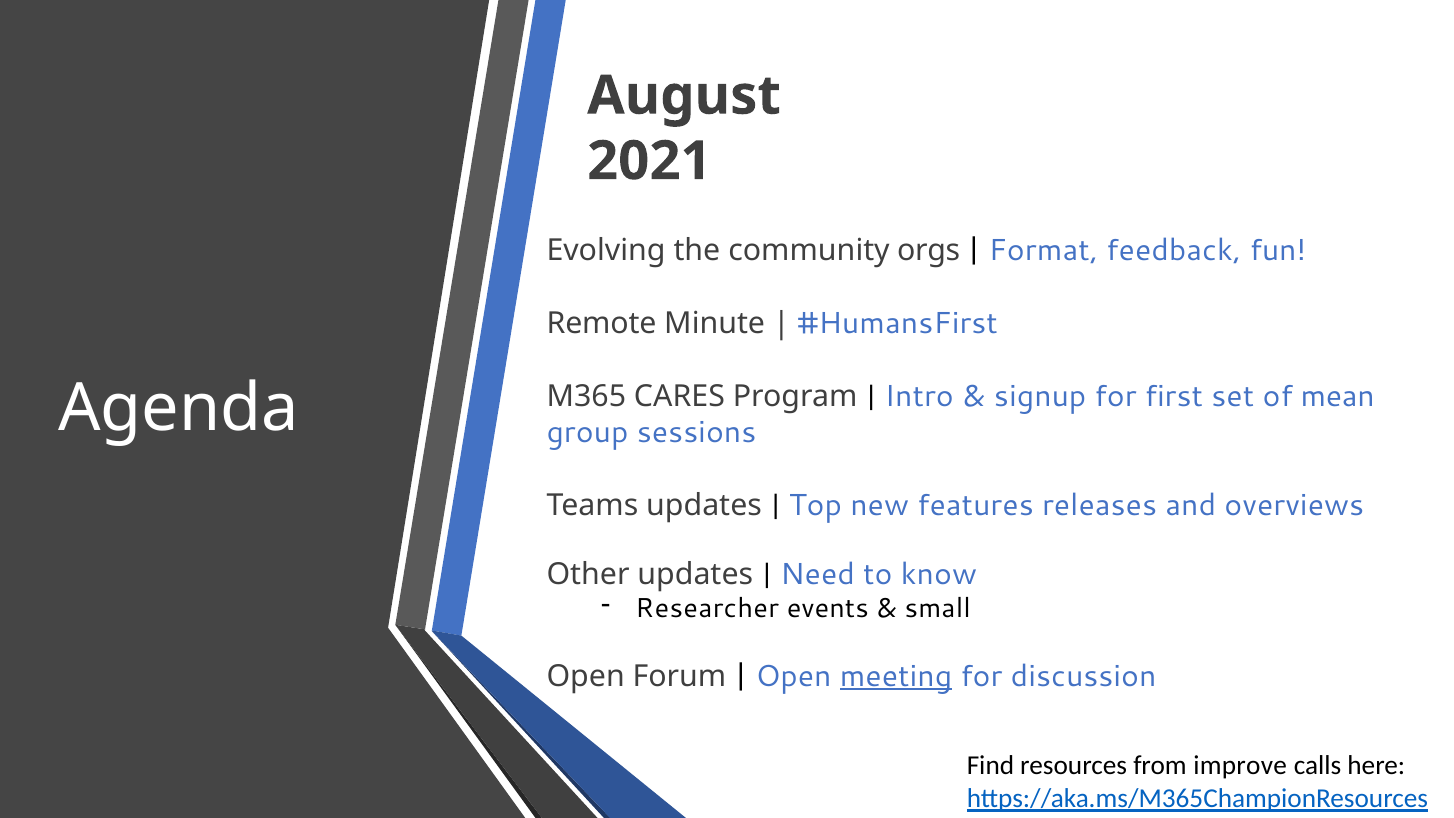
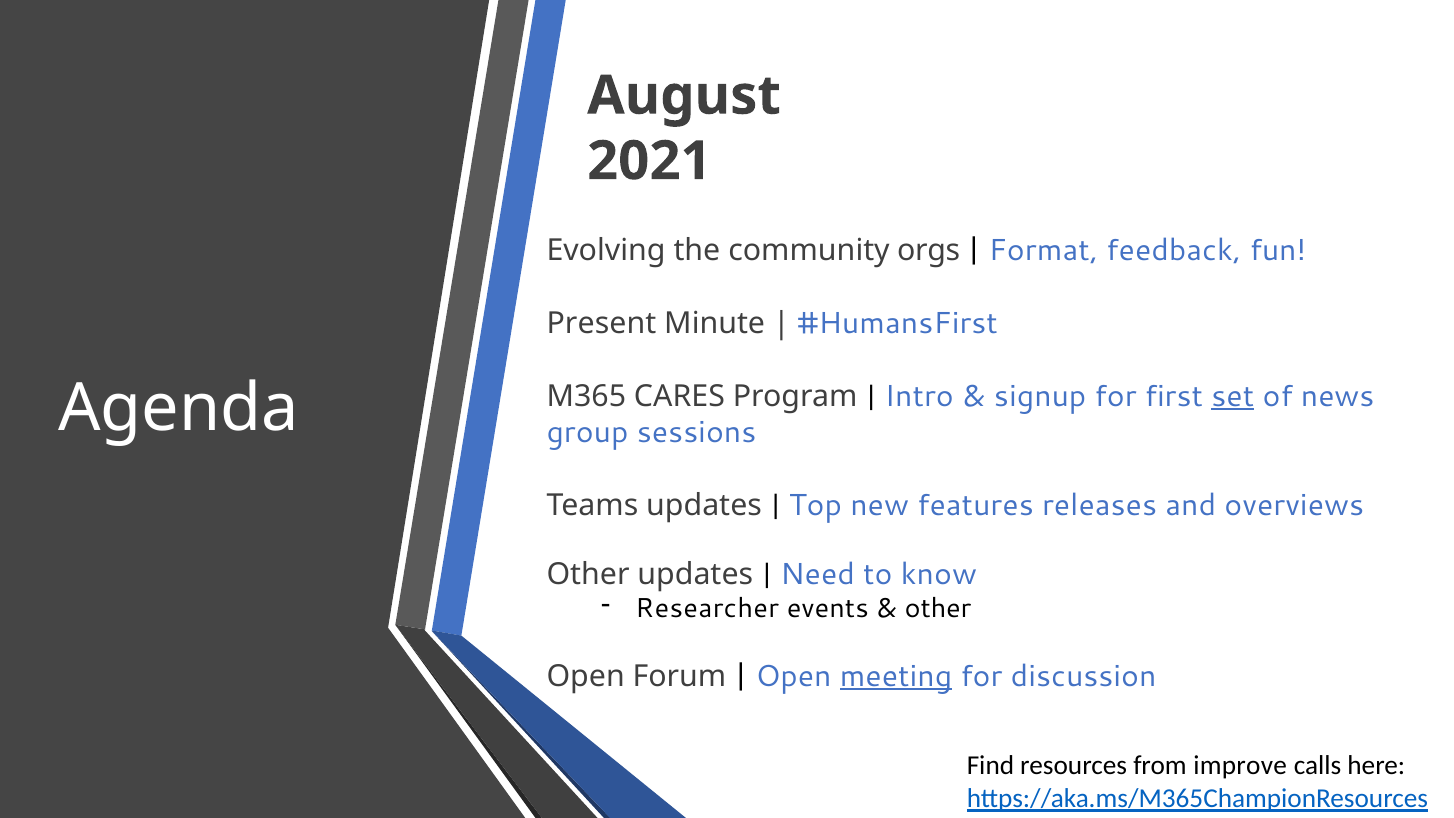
Remote: Remote -> Present (601, 323)
set underline: none -> present (1233, 396)
mean: mean -> news (1338, 396)
small: small -> other (938, 608)
